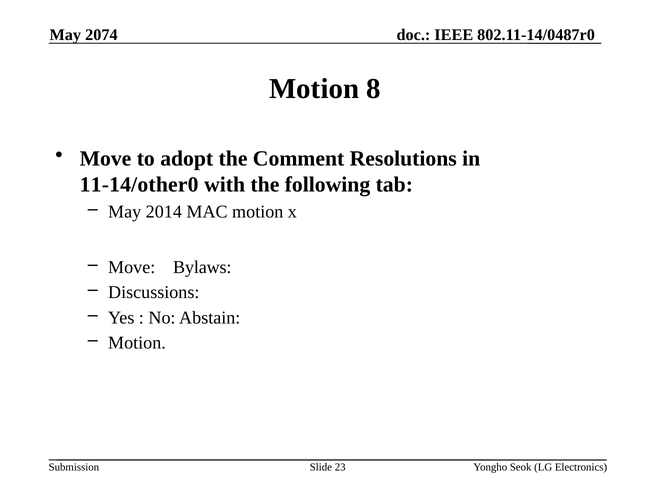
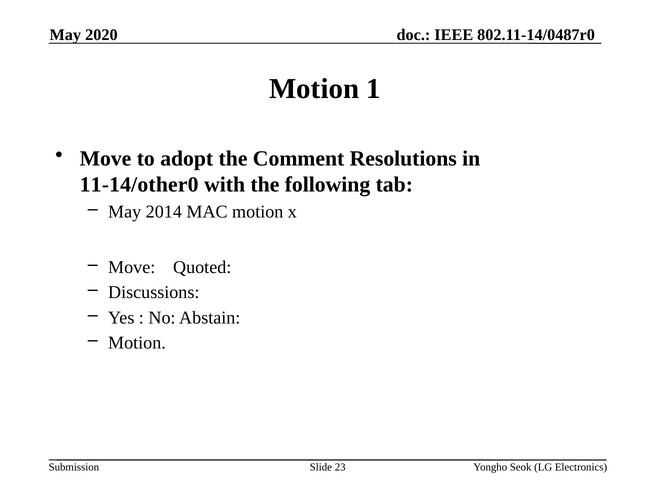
2074: 2074 -> 2020 (101, 35)
8: 8 -> 1 (373, 89)
Bylaws: Bylaws -> Quoted (202, 267)
